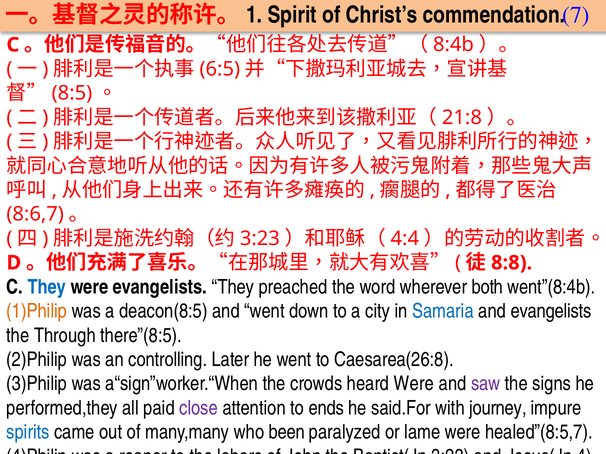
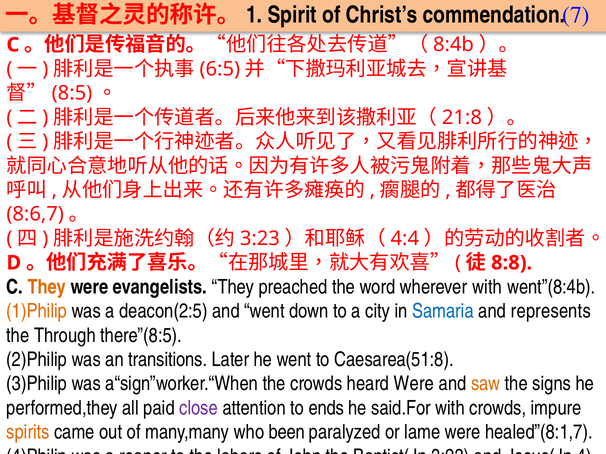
They colour: blue -> orange (47, 287)
wherever both: both -> with (487, 287)
deacon(8:5: deacon(8:5 -> deacon(2:5 (163, 312)
and evangelists: evangelists -> represents (551, 312)
controlling: controlling -> transitions (168, 360)
Caesarea(26:8: Caesarea(26:8 -> Caesarea(51:8 (394, 360)
saw colour: purple -> orange (486, 384)
with journey: journey -> crowds (498, 408)
spirits colour: blue -> orange (28, 433)
healed”(8:5,7: healed”(8:5,7 -> healed”(8:1,7 (539, 433)
